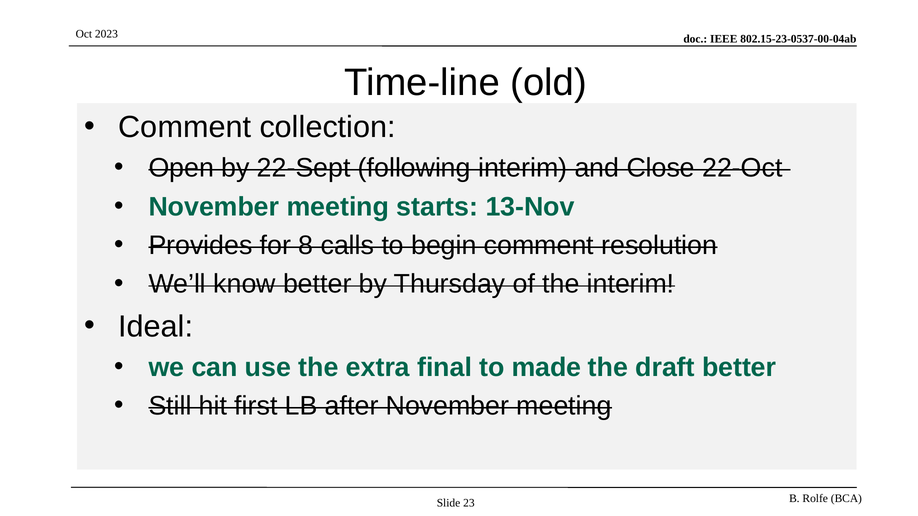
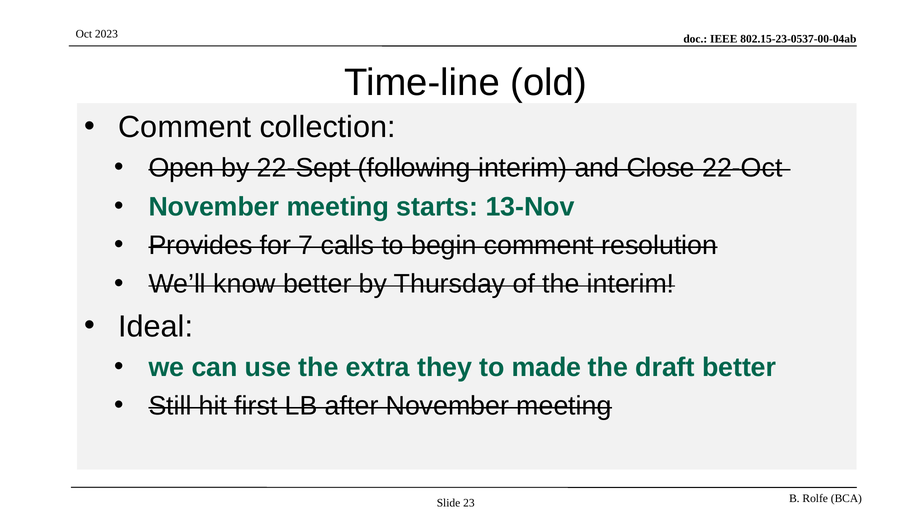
8: 8 -> 7 (306, 246)
final: final -> they (445, 368)
